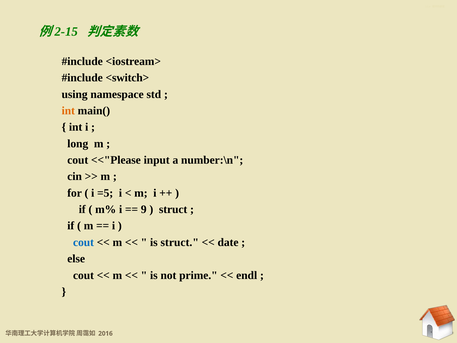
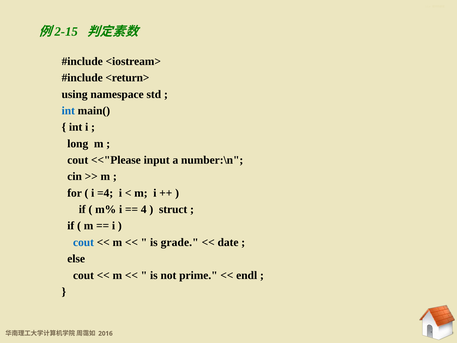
<switch>: <switch> -> <return> (127, 78)
int colour: orange -> blue (68, 111)
=5: =5 -> =4 (105, 193)
9: 9 -> 4 (144, 209)
is struct: struct -> grade (180, 242)
